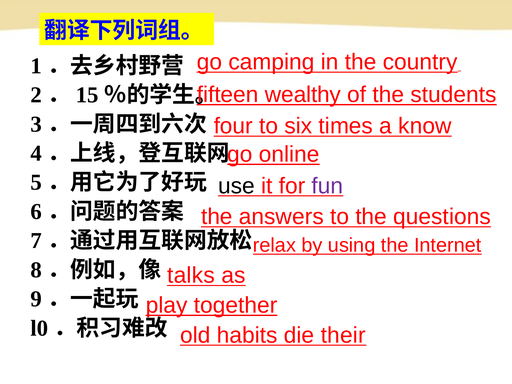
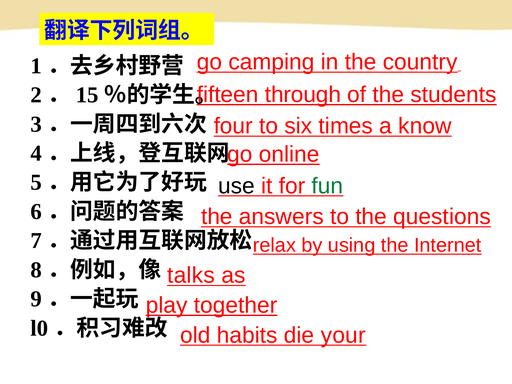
wealthy: wealthy -> through (303, 95)
fun colour: purple -> green (327, 186)
their: their -> your (343, 335)
